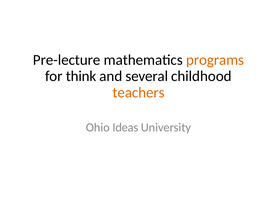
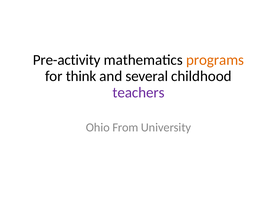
Pre-lecture: Pre-lecture -> Pre-activity (67, 60)
teachers colour: orange -> purple (139, 92)
Ideas: Ideas -> From (125, 127)
